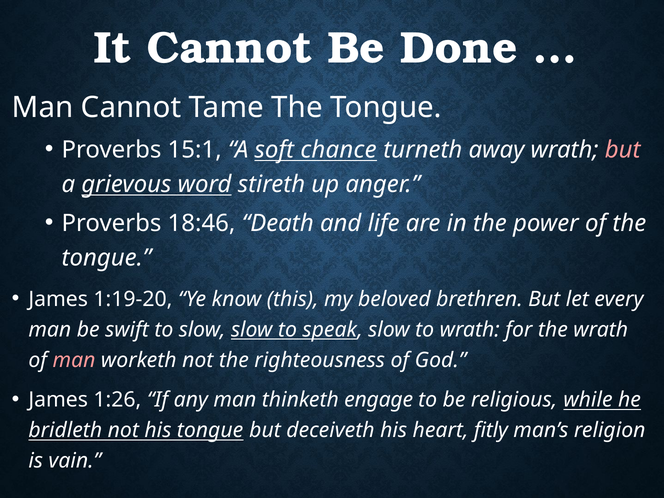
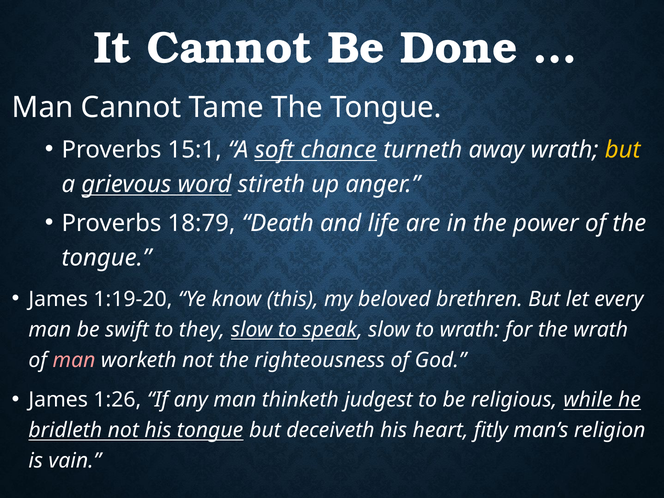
but colour: pink -> yellow (623, 150)
18:46: 18:46 -> 18:79 (201, 223)
to slow: slow -> they (202, 330)
engage: engage -> judgest (379, 400)
